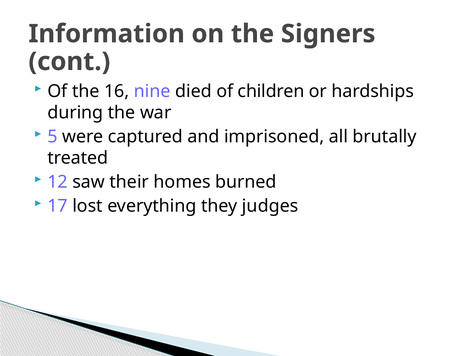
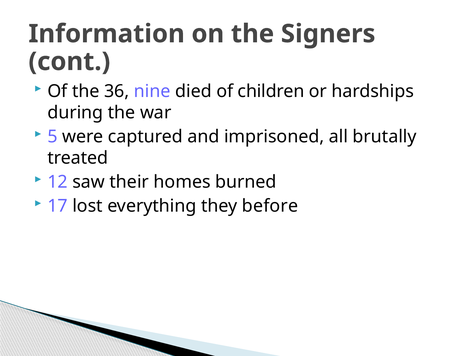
16: 16 -> 36 (117, 91)
judges: judges -> before (270, 206)
